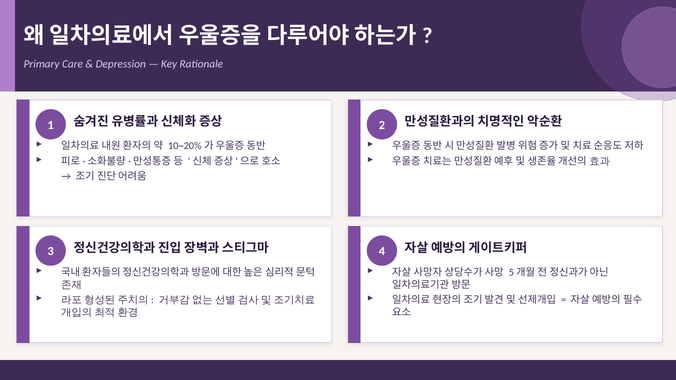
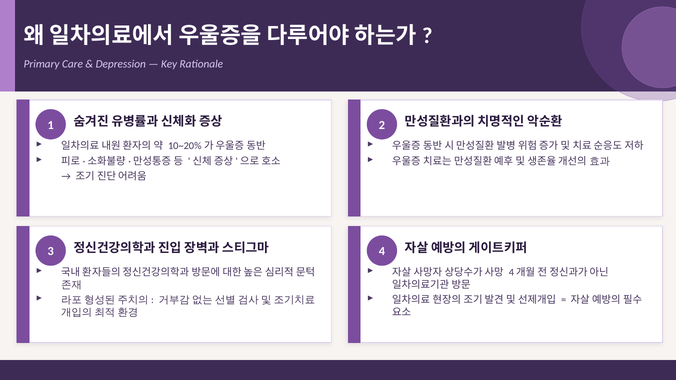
5: 5 -> 4 (511, 273)
